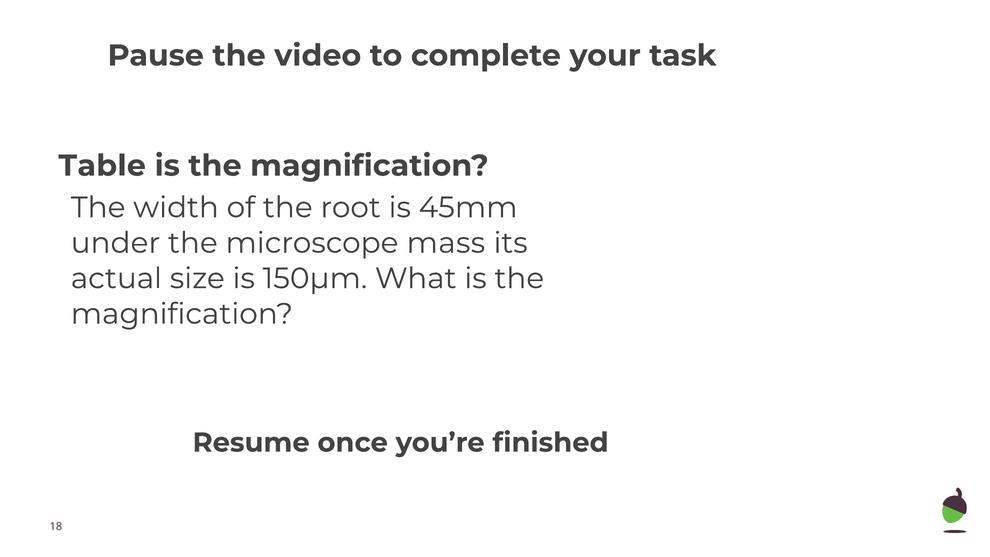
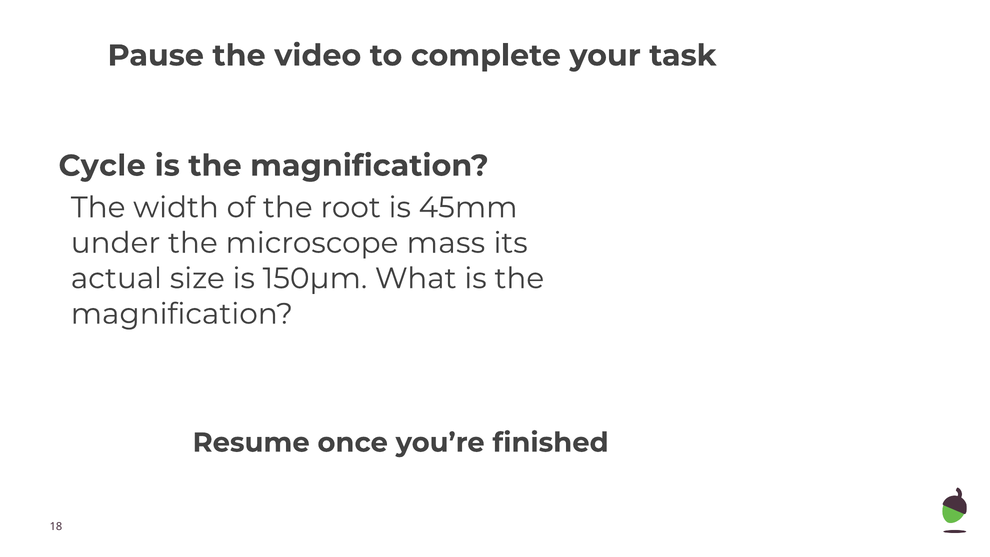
Table: Table -> Cycle (102, 166)
